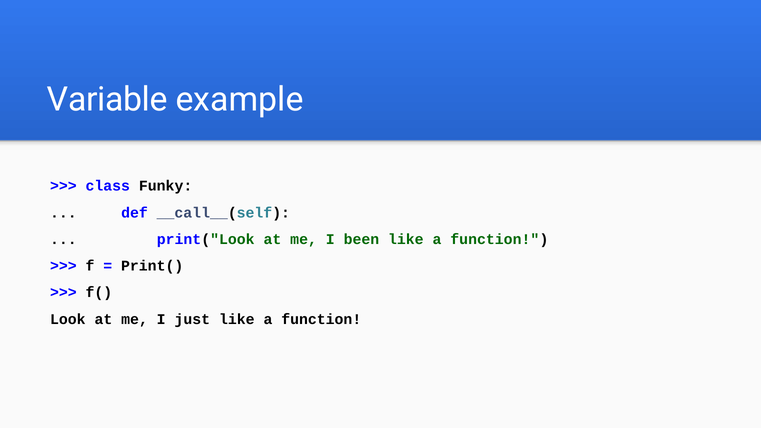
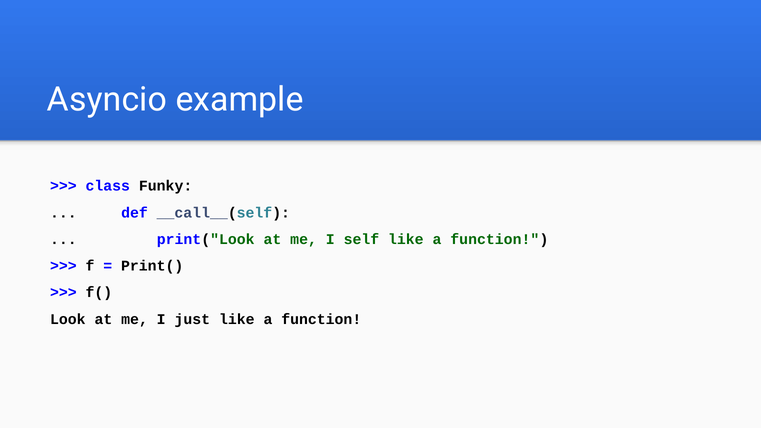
Variable: Variable -> Asyncio (107, 100)
been: been -> self (361, 239)
